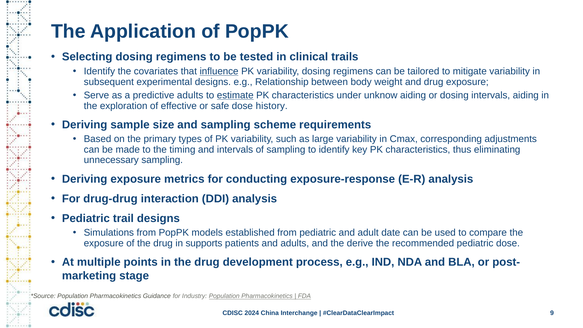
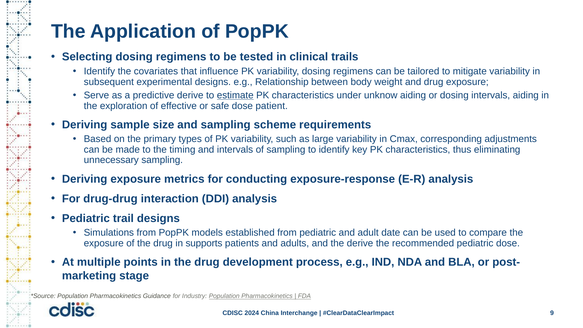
influence underline: present -> none (219, 71)
predictive adults: adults -> derive (190, 95)
history: history -> patient (272, 106)
